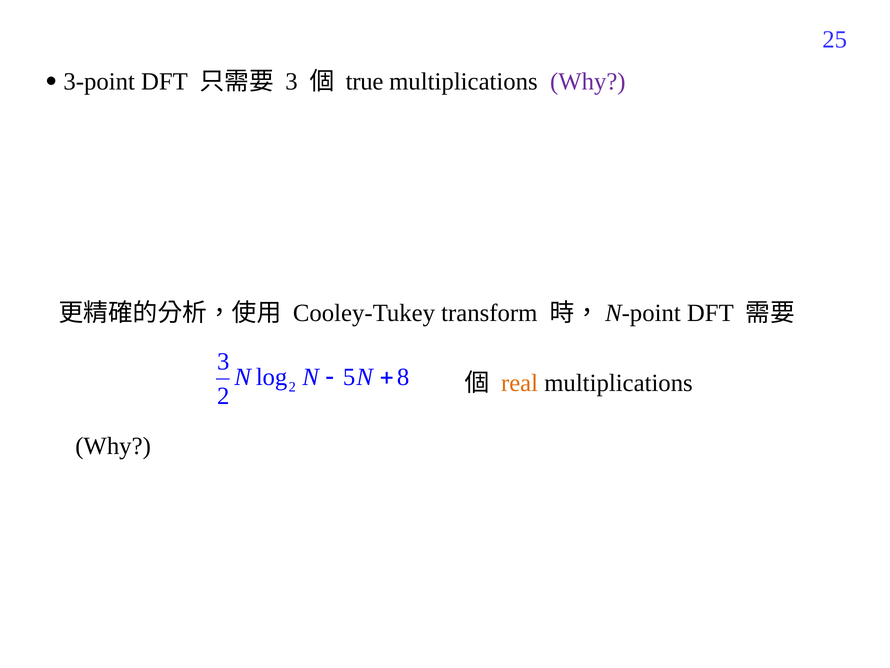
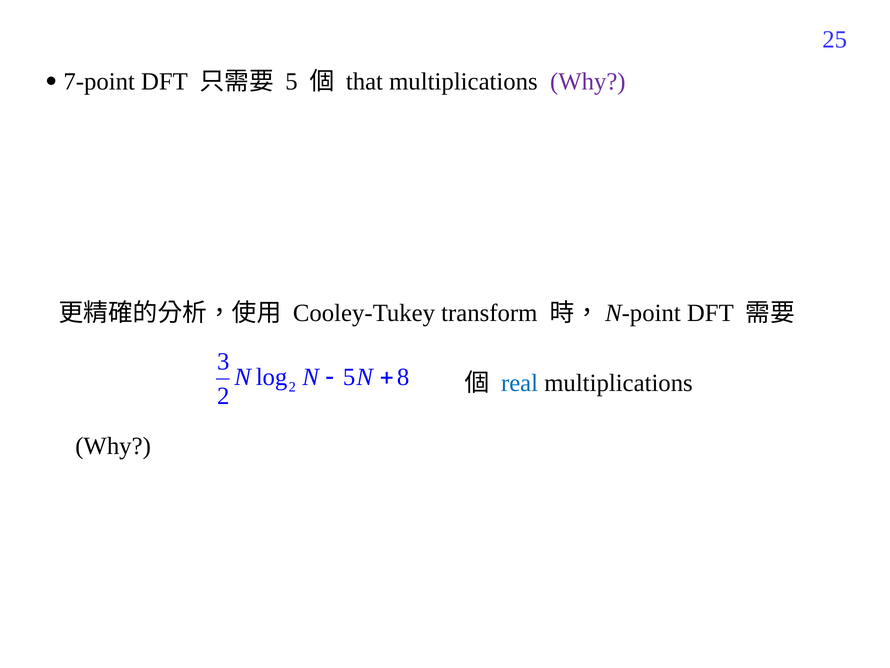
3-point: 3-point -> 7-point (99, 81)
3: 3 -> 5 (292, 81)
true: true -> that (364, 81)
real colour: orange -> blue (520, 383)
